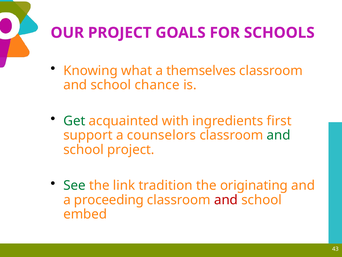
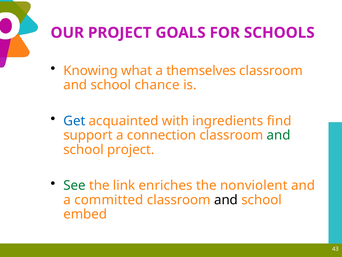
Get colour: green -> blue (74, 121)
first: first -> find (279, 121)
counselors: counselors -> connection (162, 135)
tradition: tradition -> enriches (166, 185)
originating: originating -> nonviolent (254, 185)
proceeding: proceeding -> committed (109, 200)
and colour: red -> black (226, 200)
